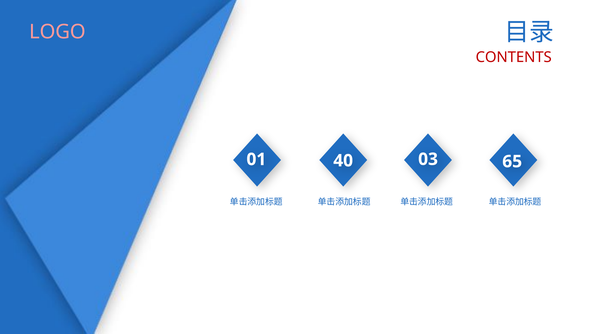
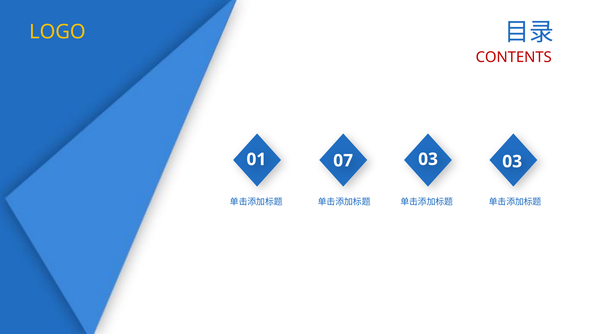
LOGO colour: pink -> yellow (57, 32)
40: 40 -> 07 (343, 161)
03 65: 65 -> 03 (512, 161)
